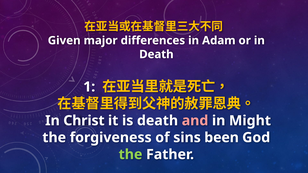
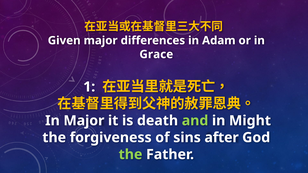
Death: Death -> Grace (156, 54)
In Christ: Christ -> Major (84, 121)
and colour: pink -> light green (195, 121)
been: been -> after (222, 138)
